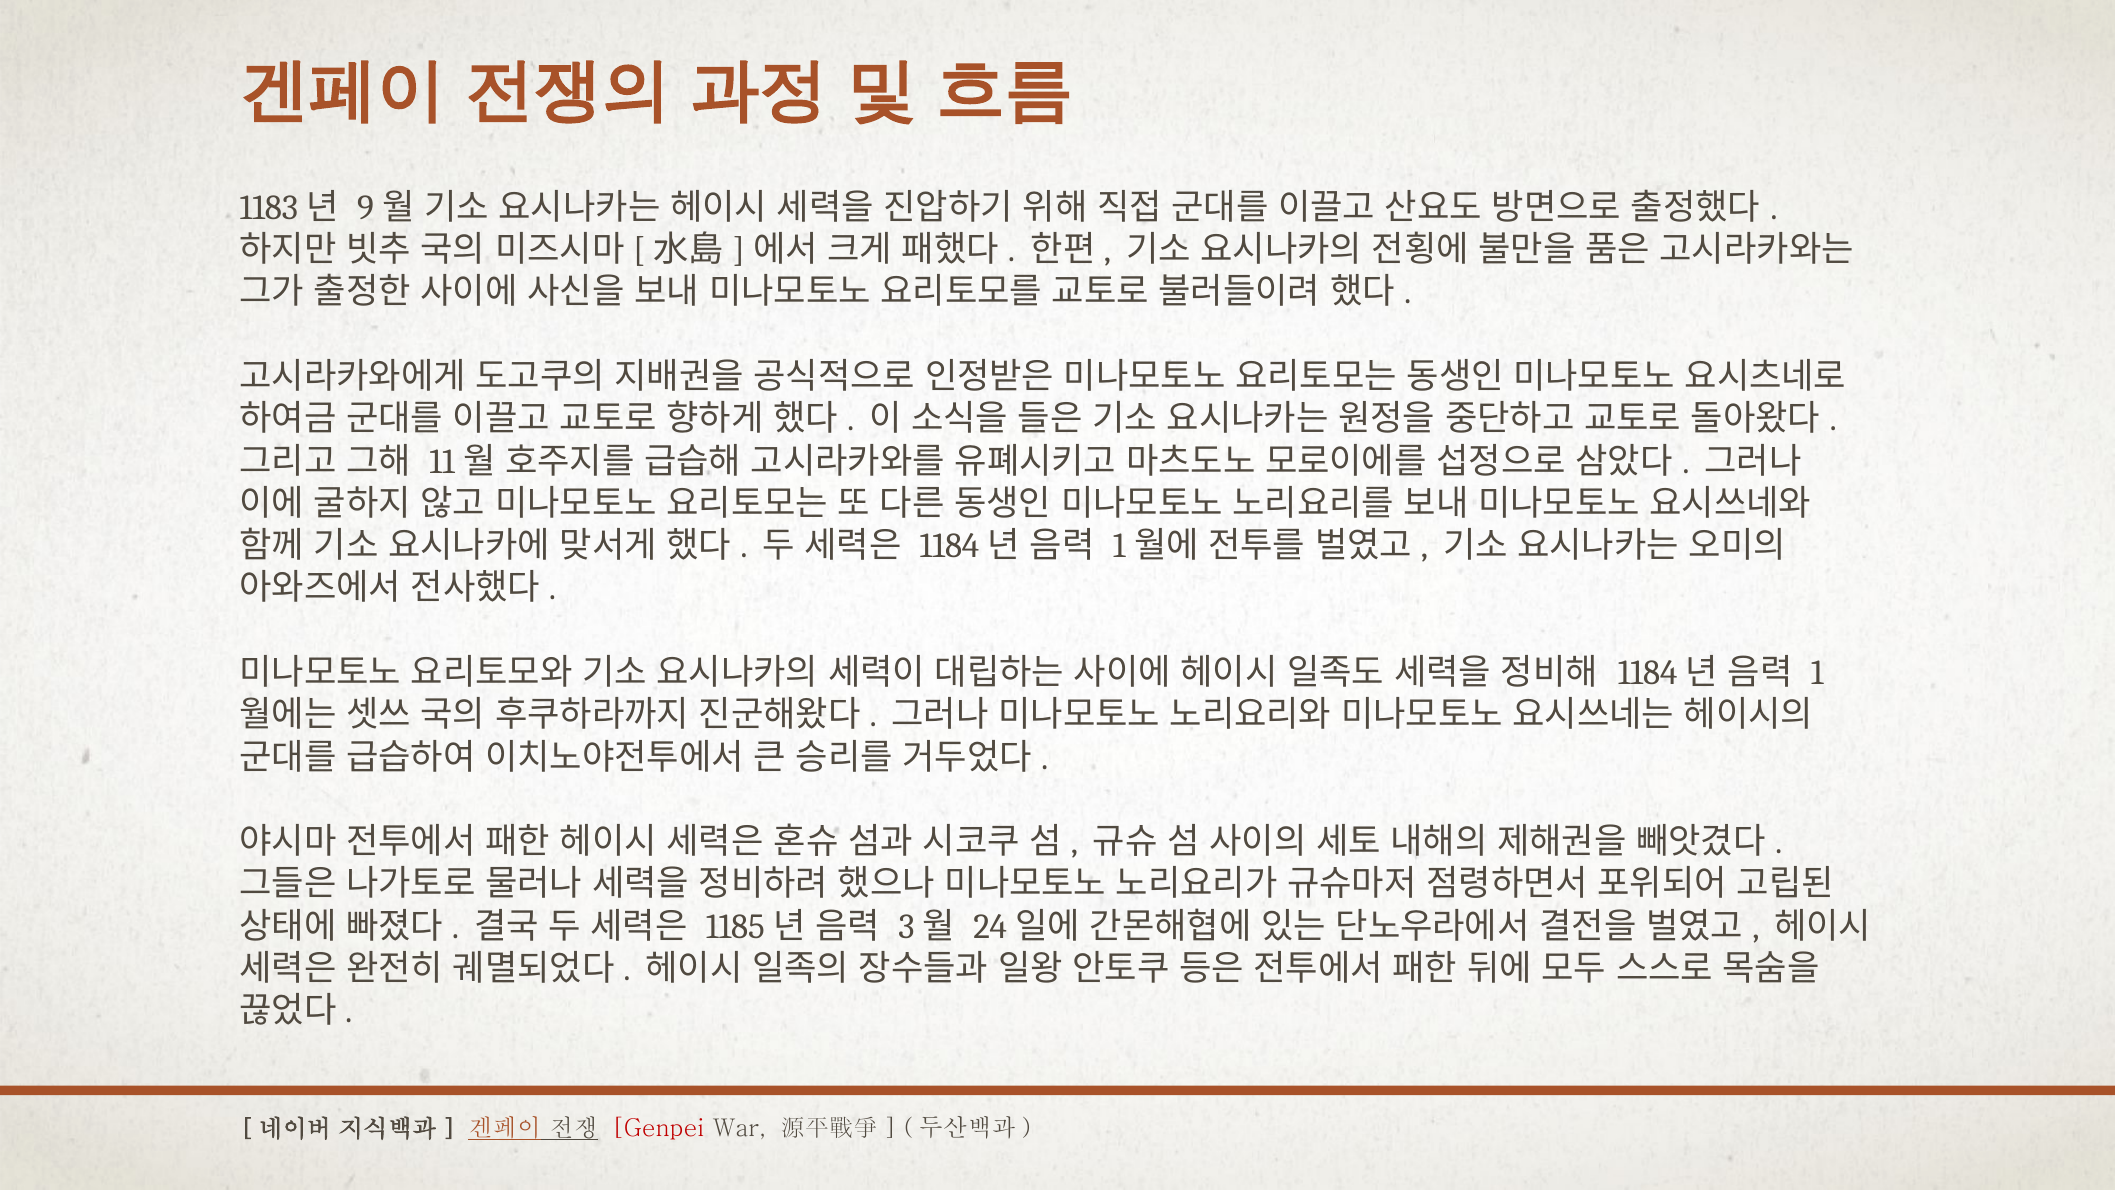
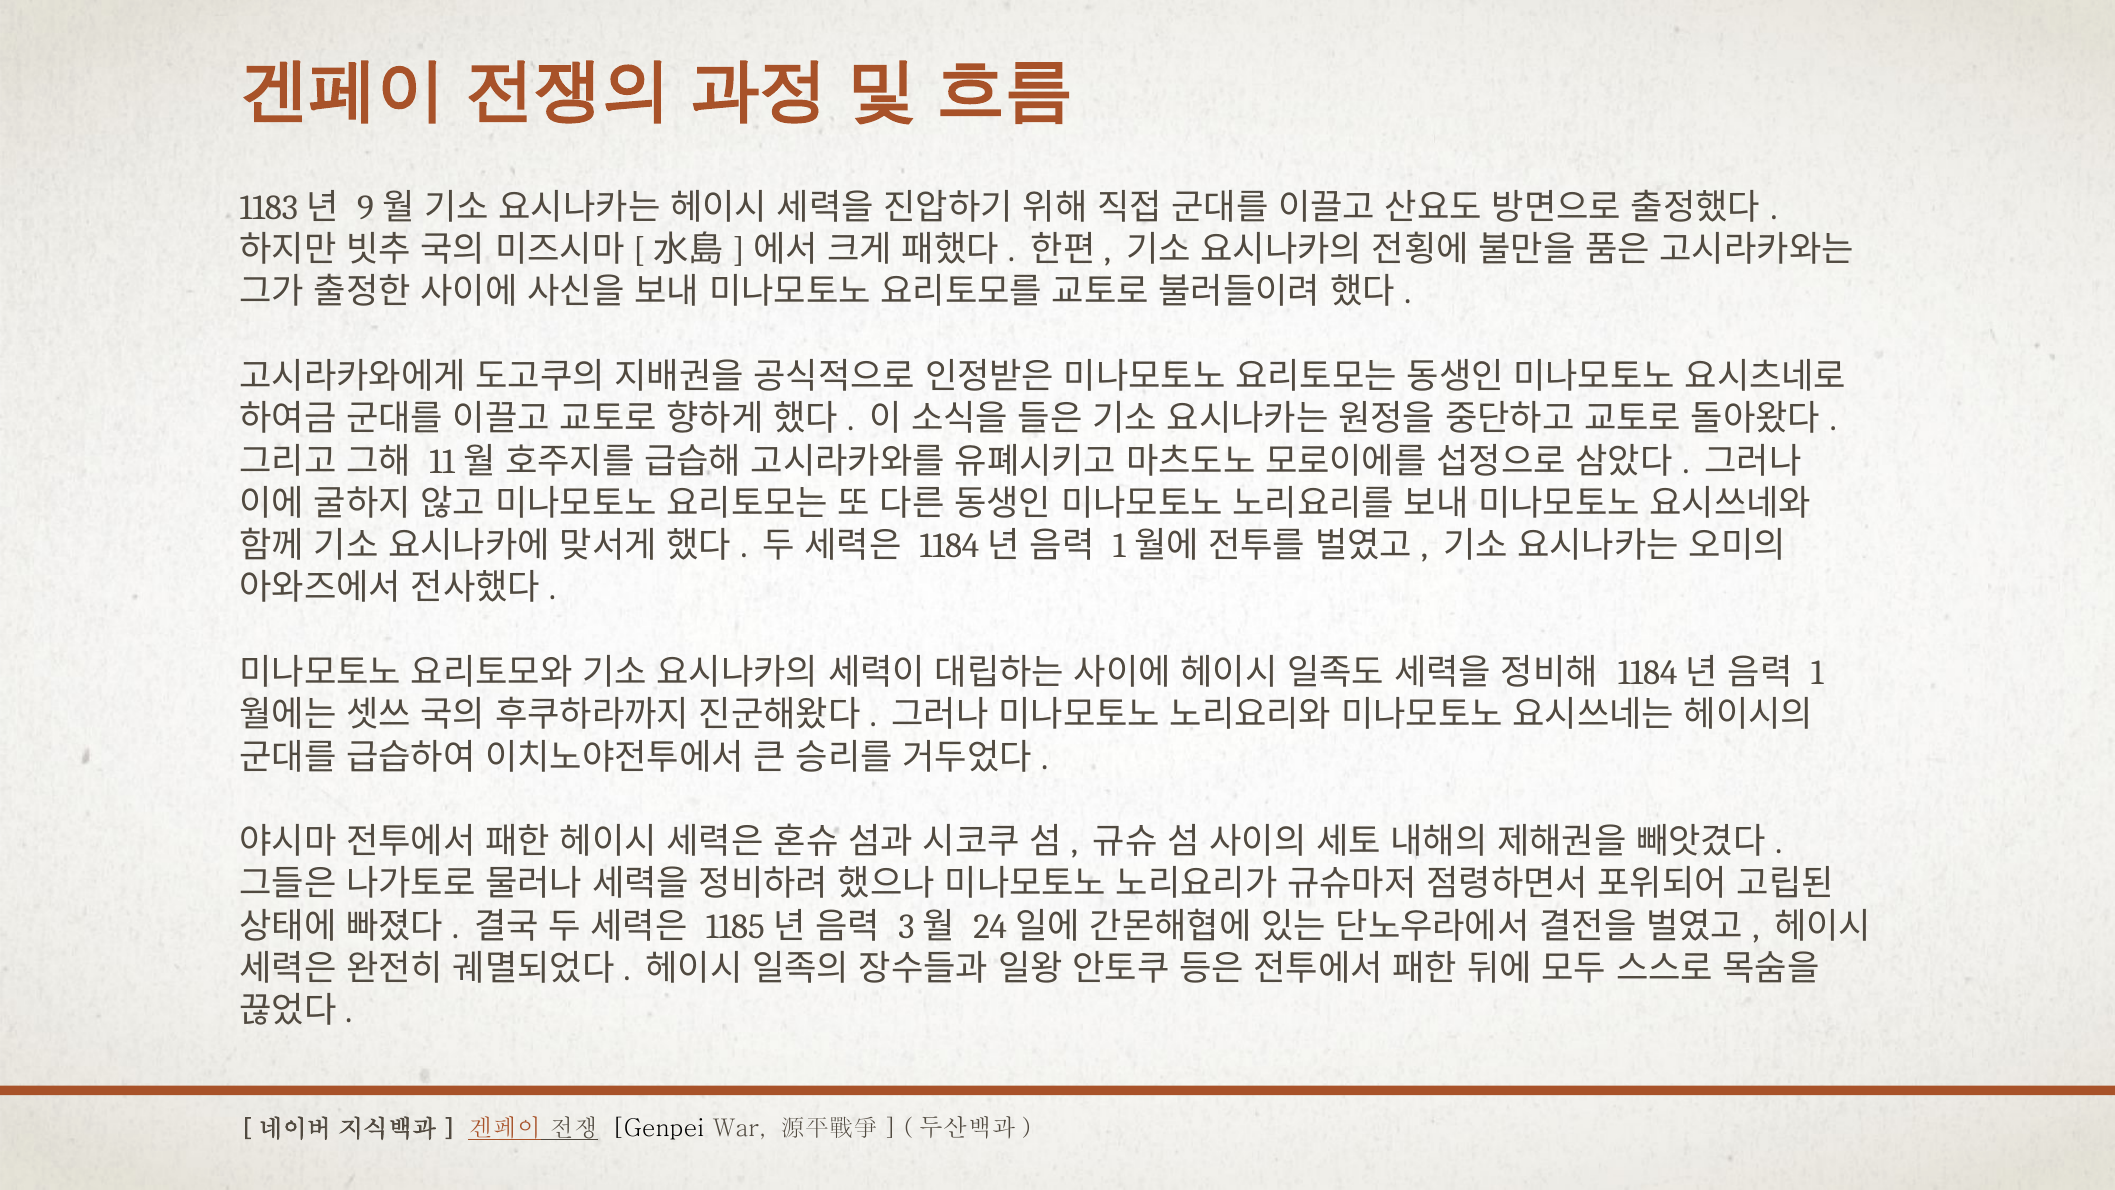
Genpei colour: red -> black (658, 1129)
